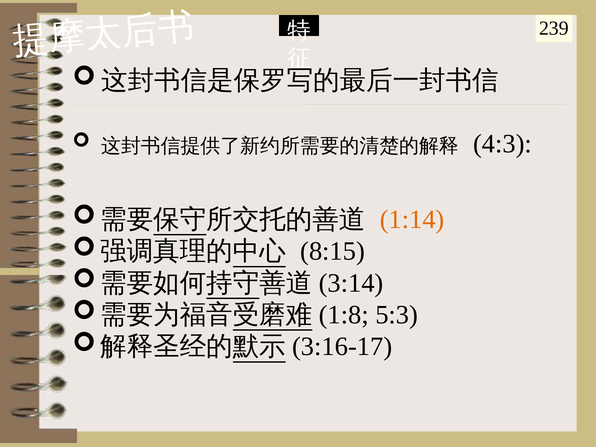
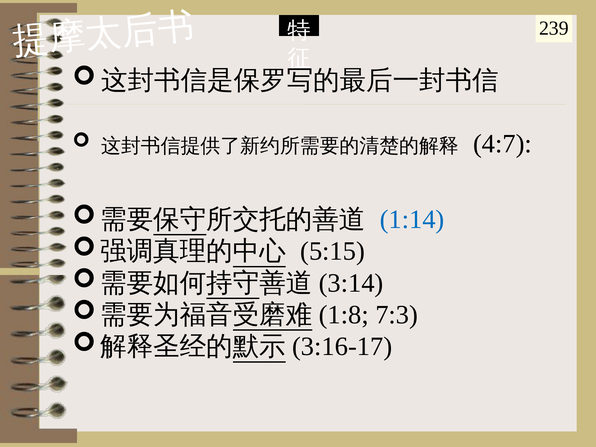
4:3: 4:3 -> 4:7 (503, 144)
1:14 colour: orange -> blue (412, 219)
8:15: 8:15 -> 5:15 (333, 251)
5:3: 5:3 -> 7:3 (397, 315)
